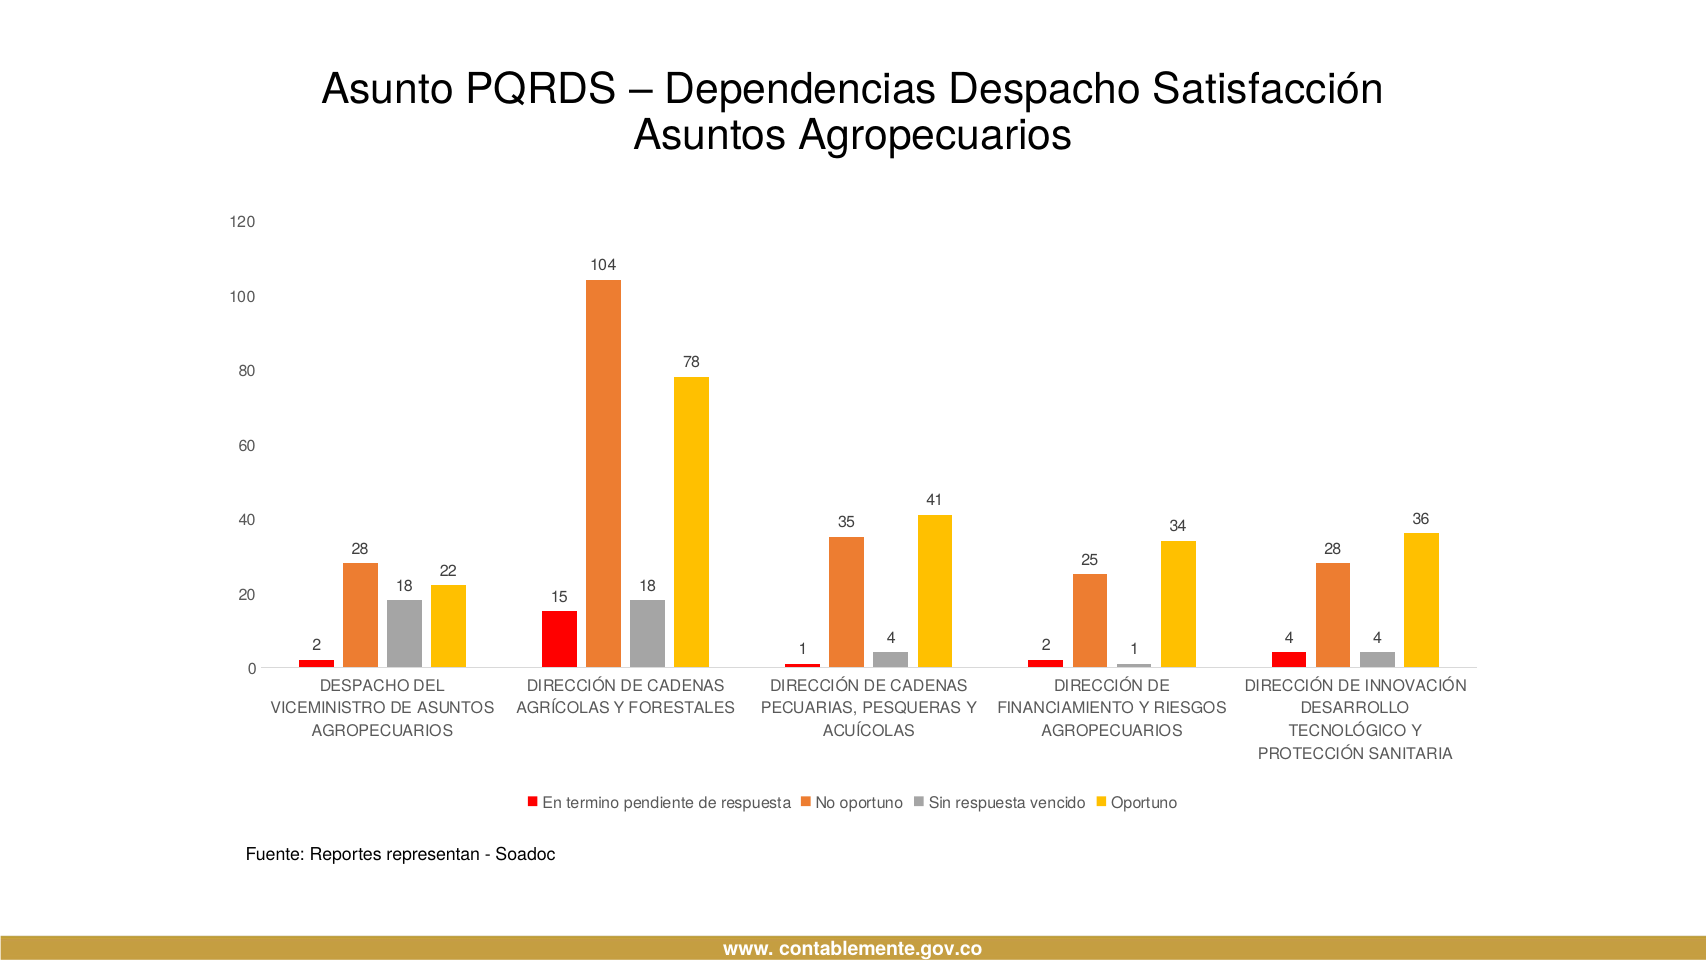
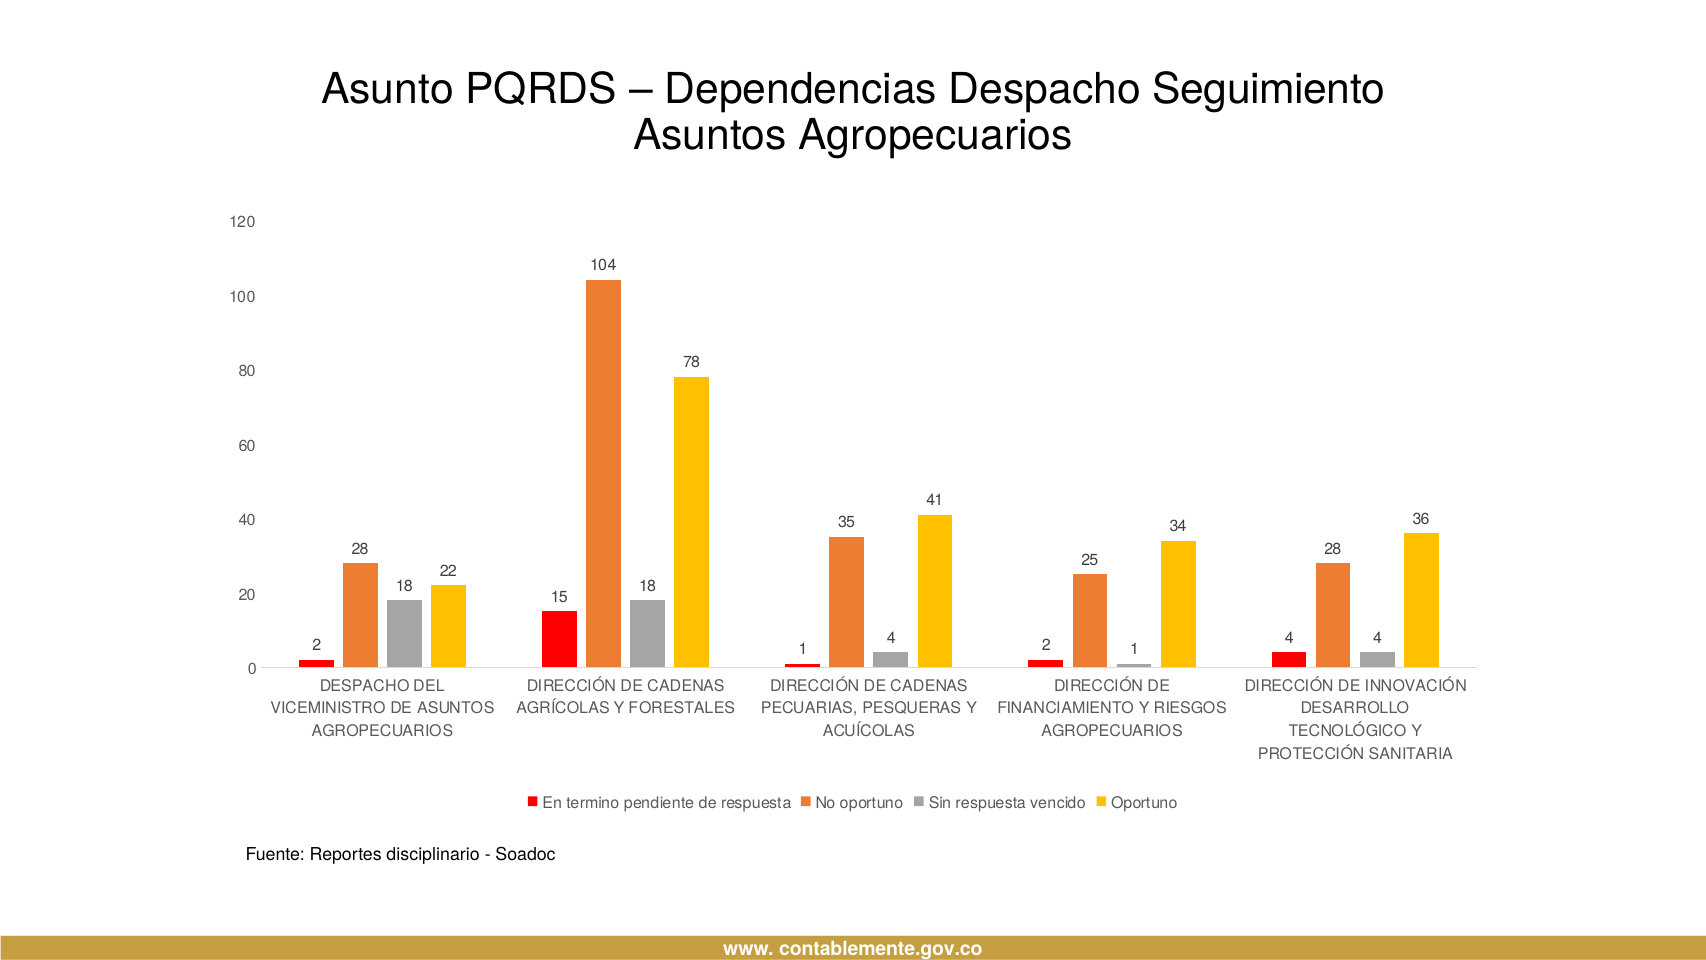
Satisfacción: Satisfacción -> Seguimiento (1269, 89)
representan: representan -> disciplinario (433, 854)
